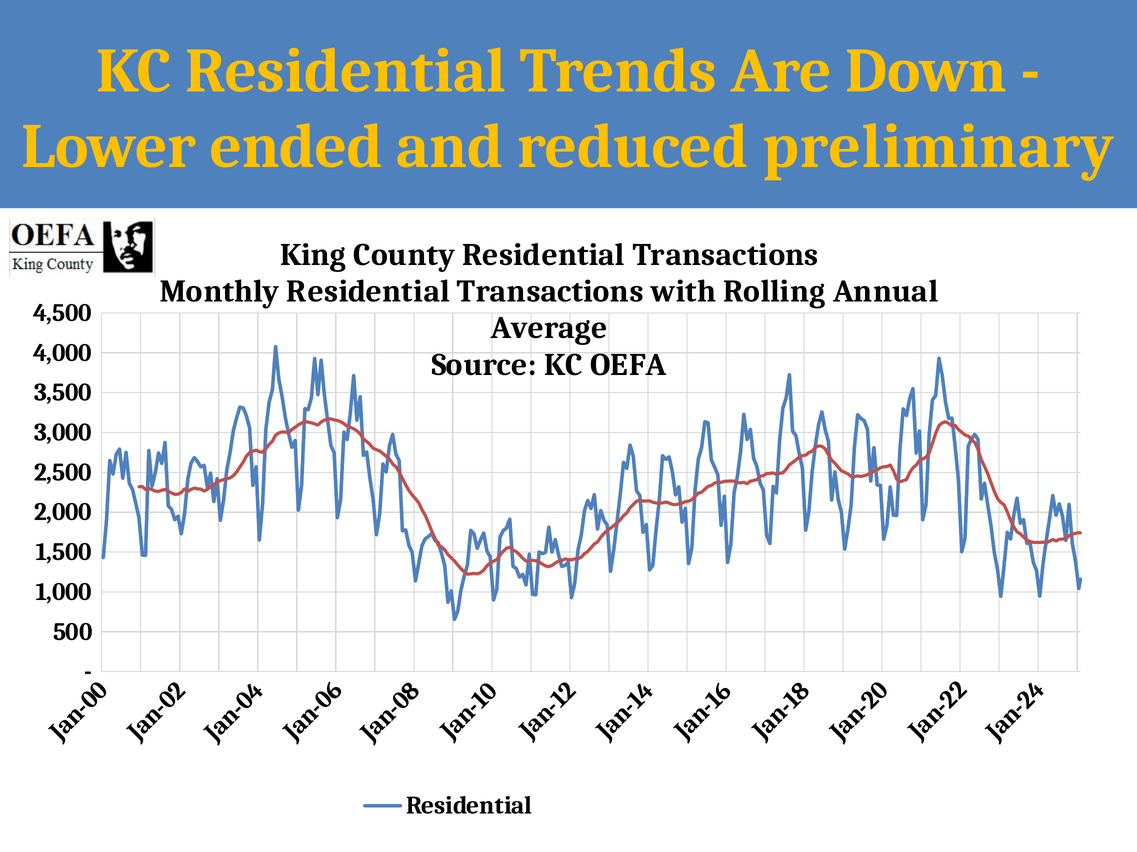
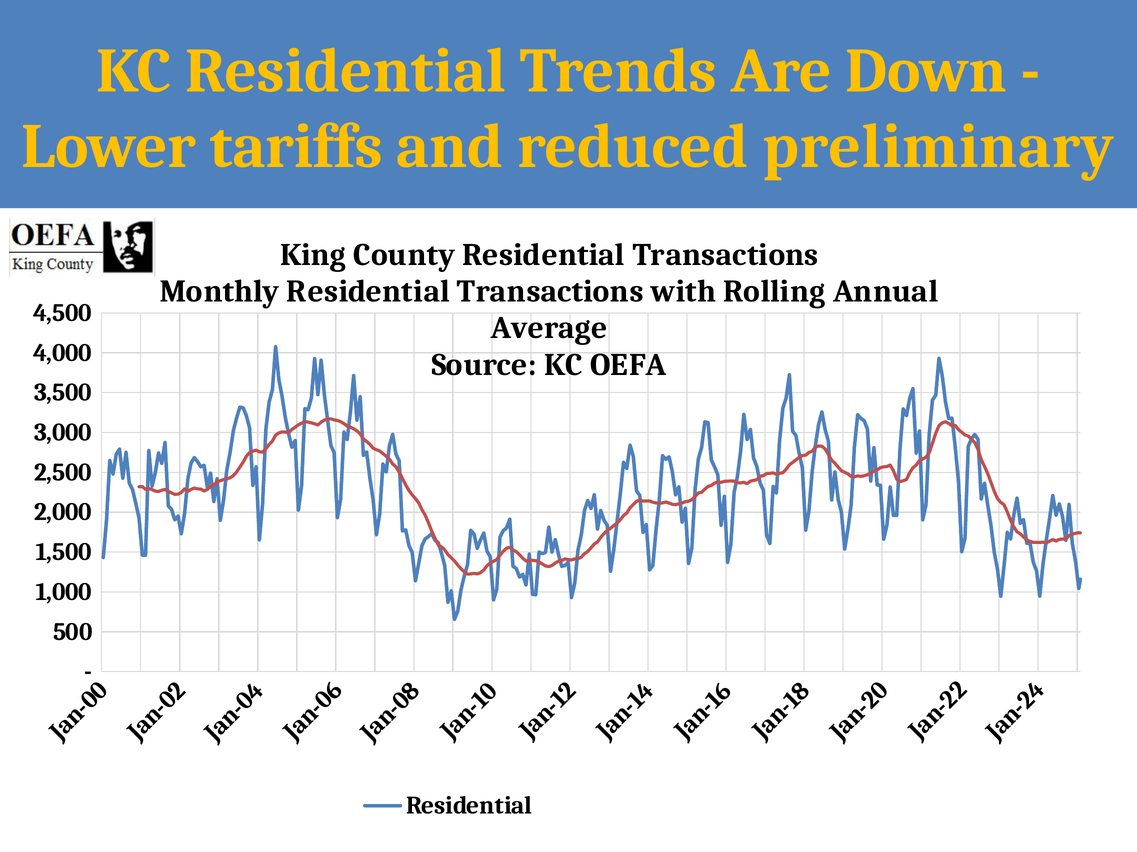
ended: ended -> tariffs (296, 146)
